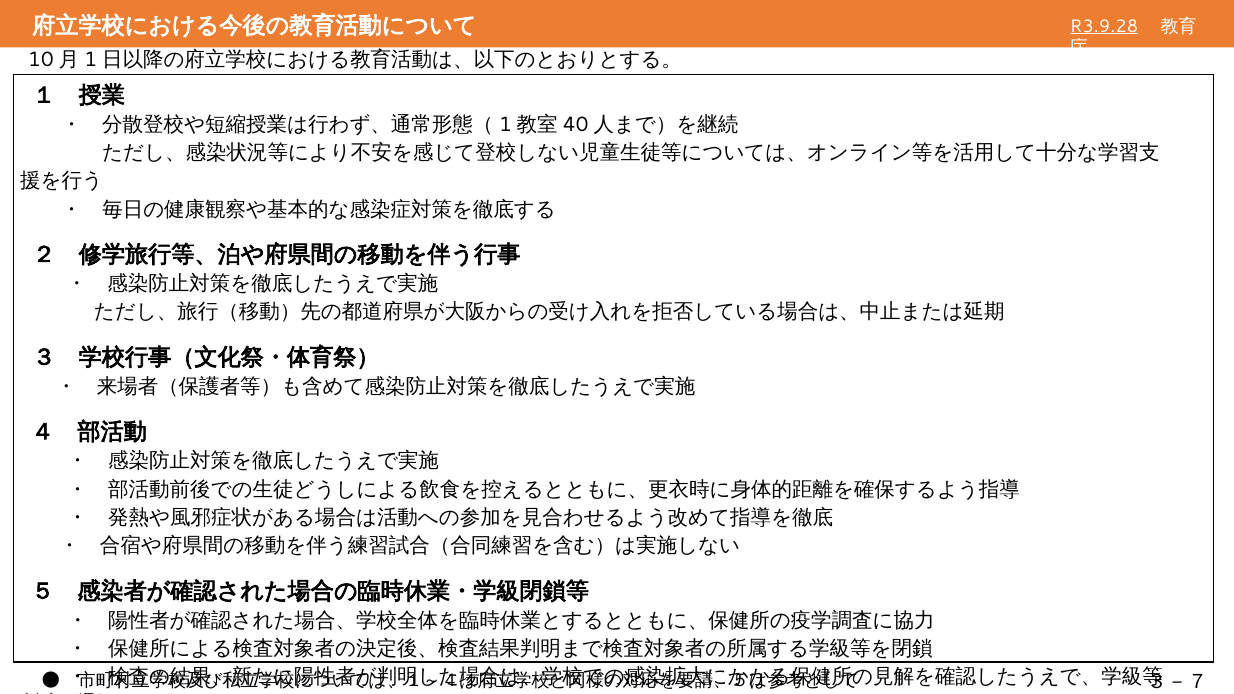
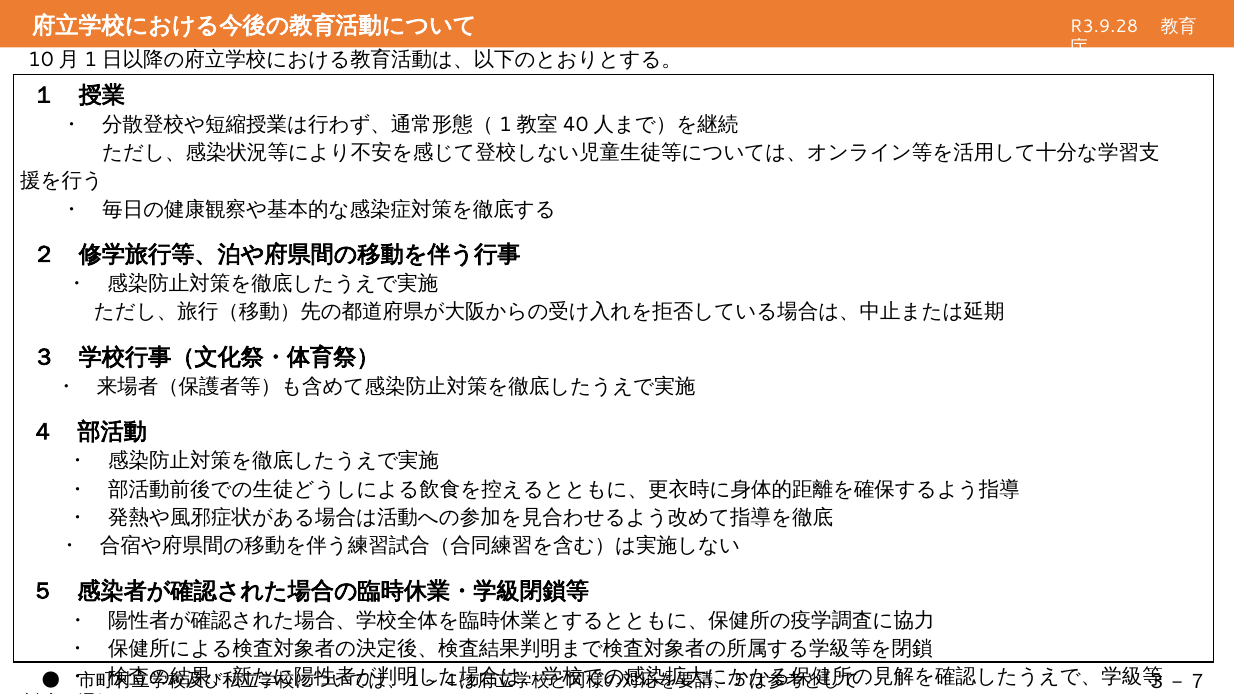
R3.9.28 underline: present -> none (1104, 26)
